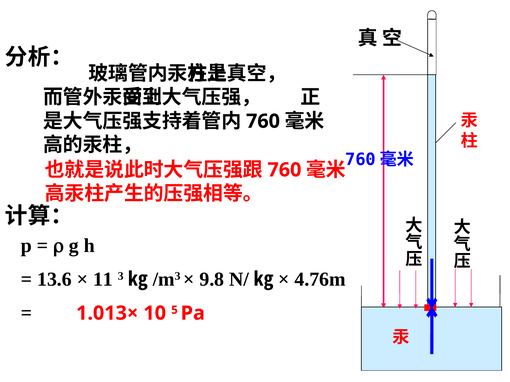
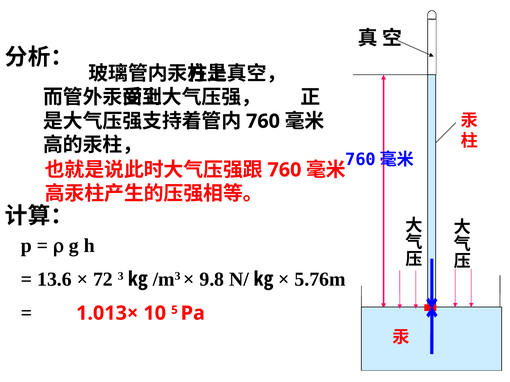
11: 11 -> 72 (103, 280)
4.76m: 4.76m -> 5.76m (320, 280)
